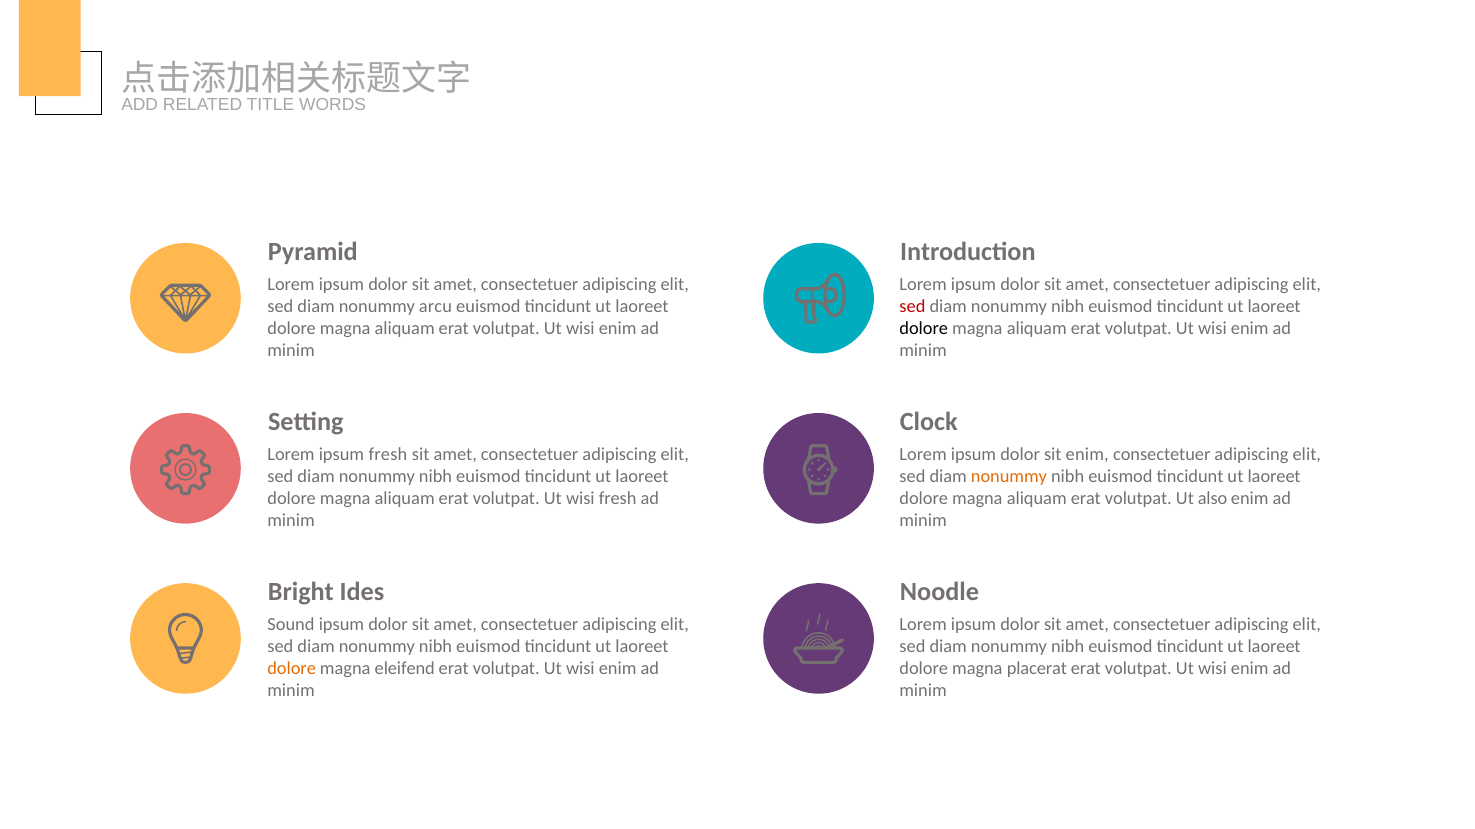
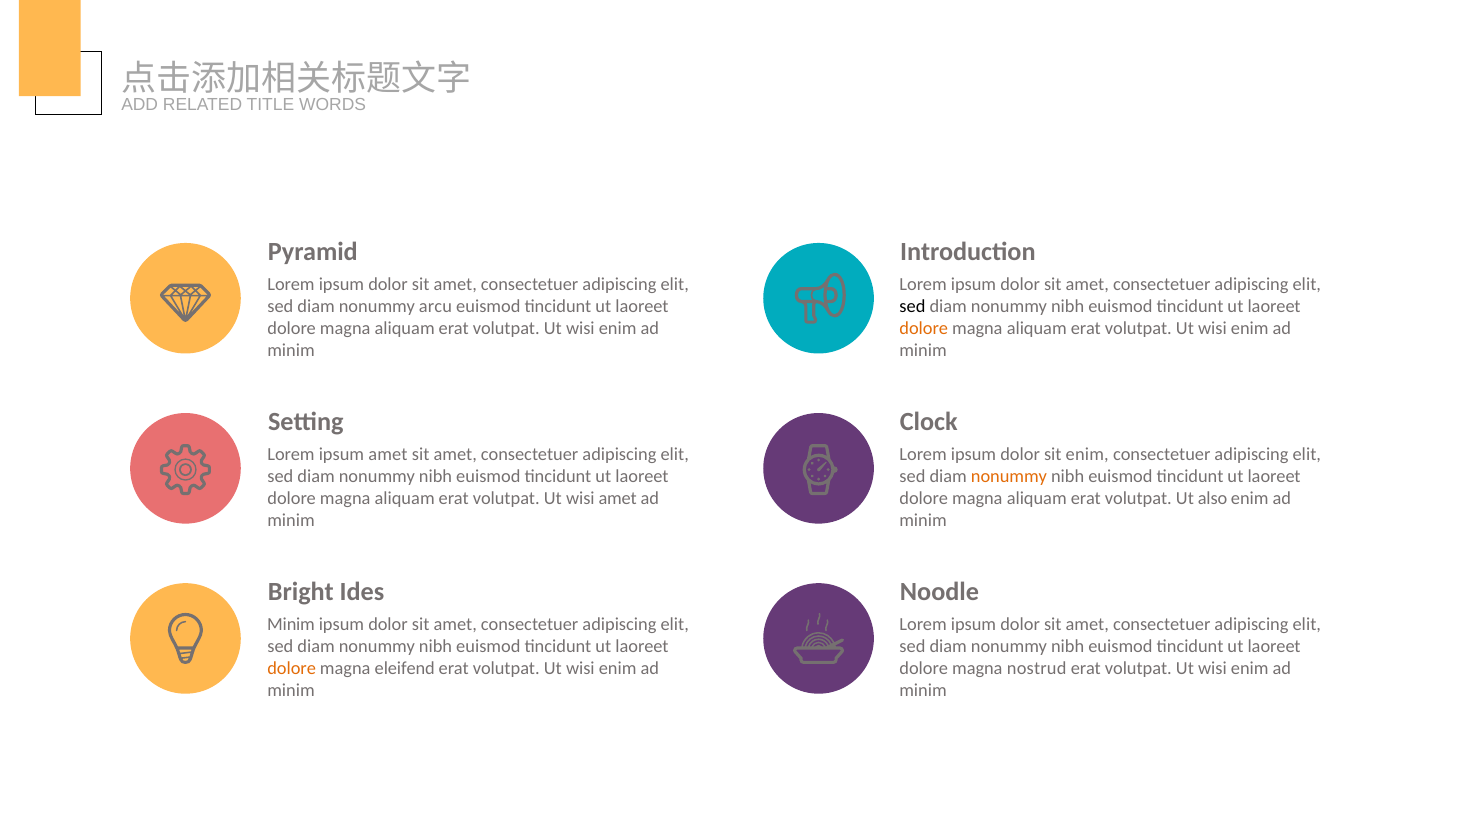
sed colour: red -> black (912, 306)
dolore colour: black -> orange (924, 329)
ipsum fresh: fresh -> amet (388, 455)
wisi fresh: fresh -> amet (618, 499)
Sound: Sound -> Minim (291, 625)
placerat: placerat -> nostrud (1037, 669)
